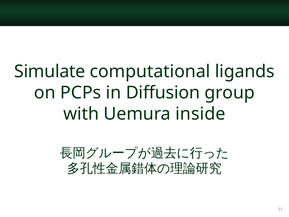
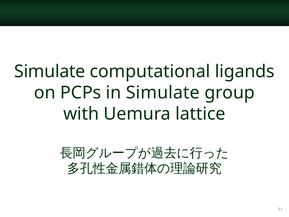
in Diffusion: Diffusion -> Simulate (163, 93)
inside: inside -> lattice (200, 114)
